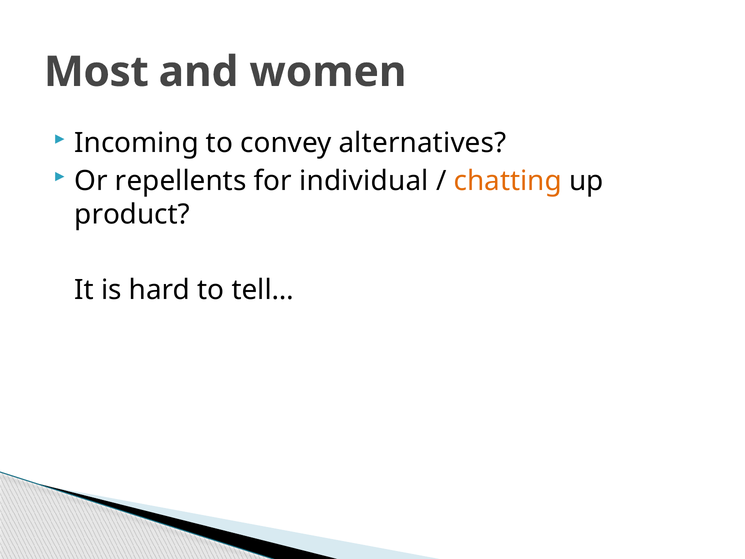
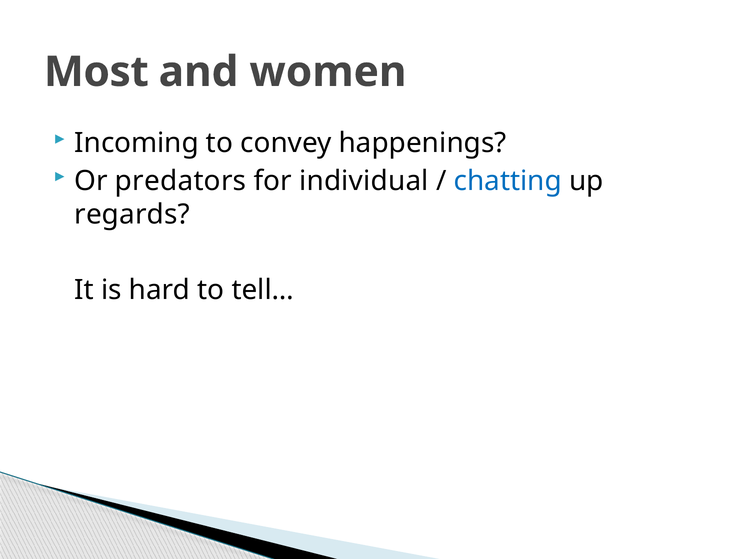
alternatives: alternatives -> happenings (423, 143)
repellents: repellents -> predators (181, 181)
chatting colour: orange -> blue (508, 181)
product: product -> regards (132, 214)
